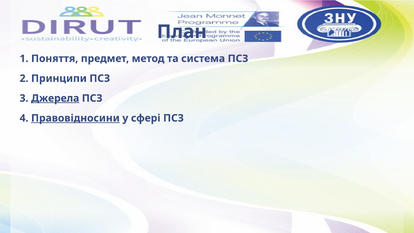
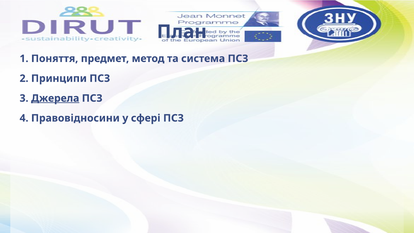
Правовідносини underline: present -> none (75, 118)
